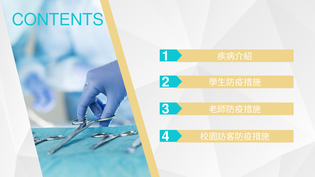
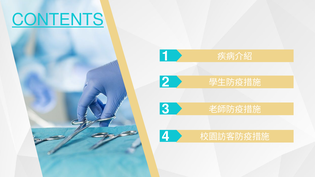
CONTENTS underline: none -> present (58, 20)
